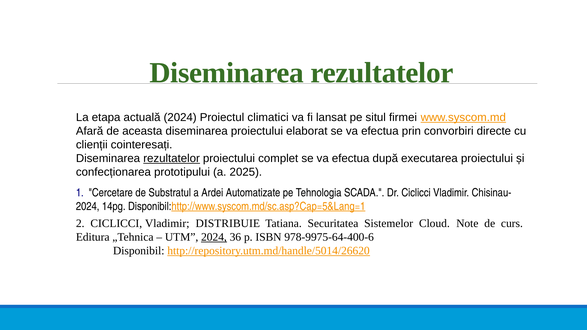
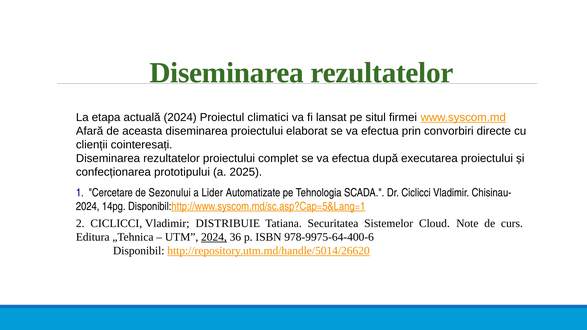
rezultatelor underline: present -> none (172, 158)
Substratul: Substratul -> Sezonului (170, 193)
Ardei: Ardei -> Lider (212, 193)
